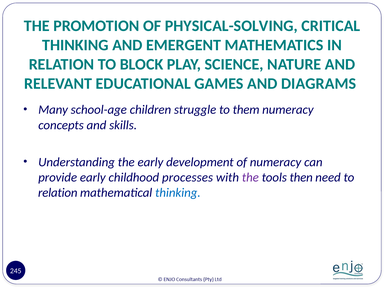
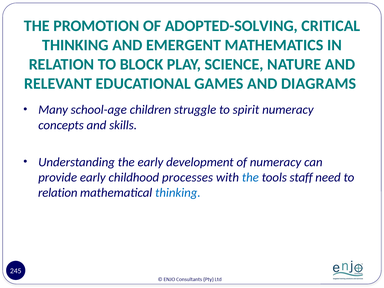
PHYSICAL-SOLVING: PHYSICAL-SOLVING -> ADOPTED-SOLVING (231, 26)
them: them -> spirit (246, 110)
the colour: purple -> blue (250, 177)
then: then -> staff (301, 177)
